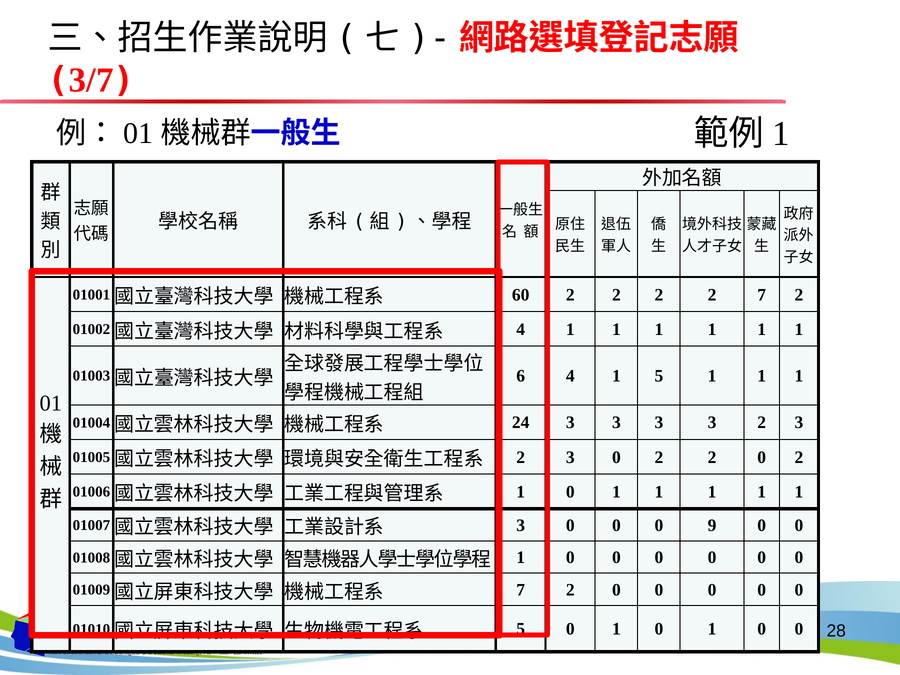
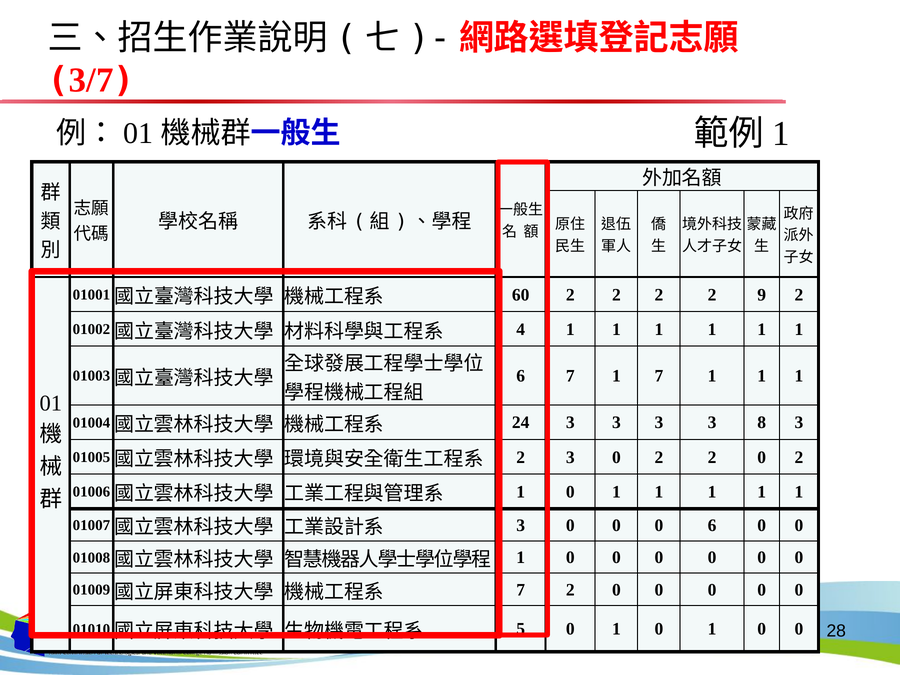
2 7: 7 -> 9 (762, 295)
6 4: 4 -> 7 (570, 376)
1 5: 5 -> 7 (659, 376)
3 2: 2 -> 8 (762, 423)
0 9: 9 -> 6 (712, 525)
